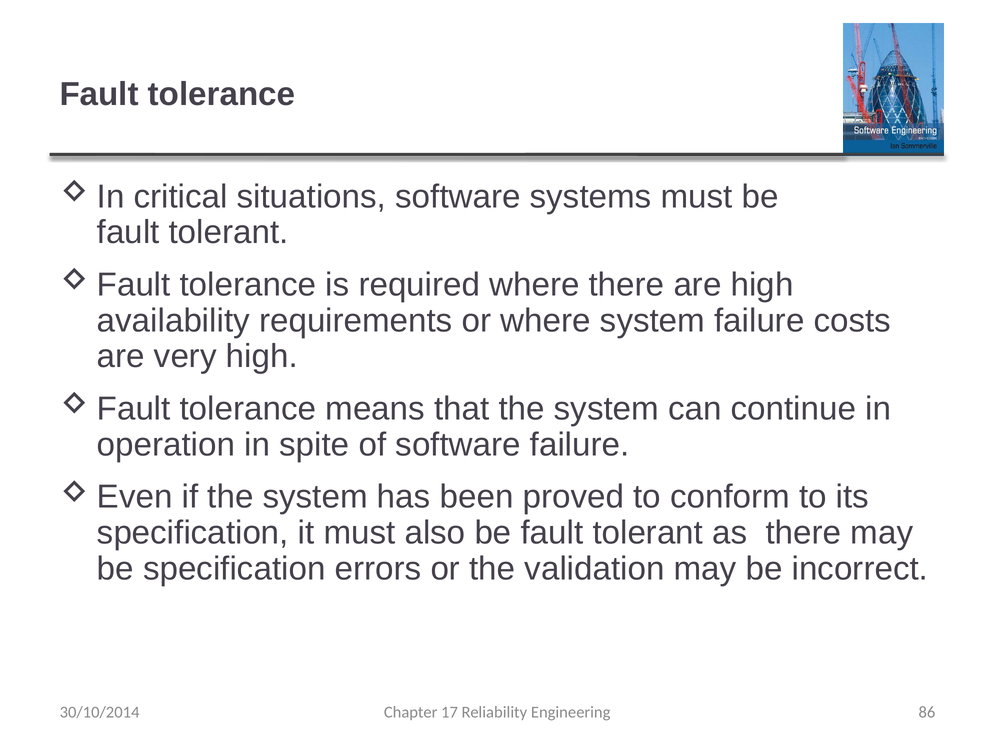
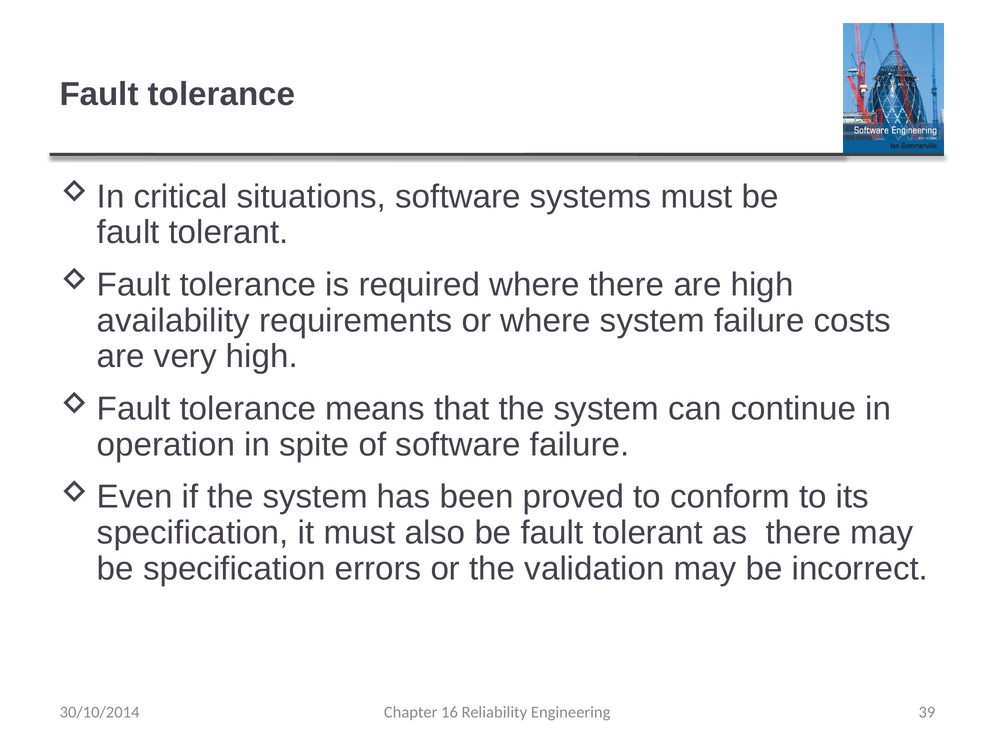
17: 17 -> 16 (450, 713)
86: 86 -> 39 (927, 712)
